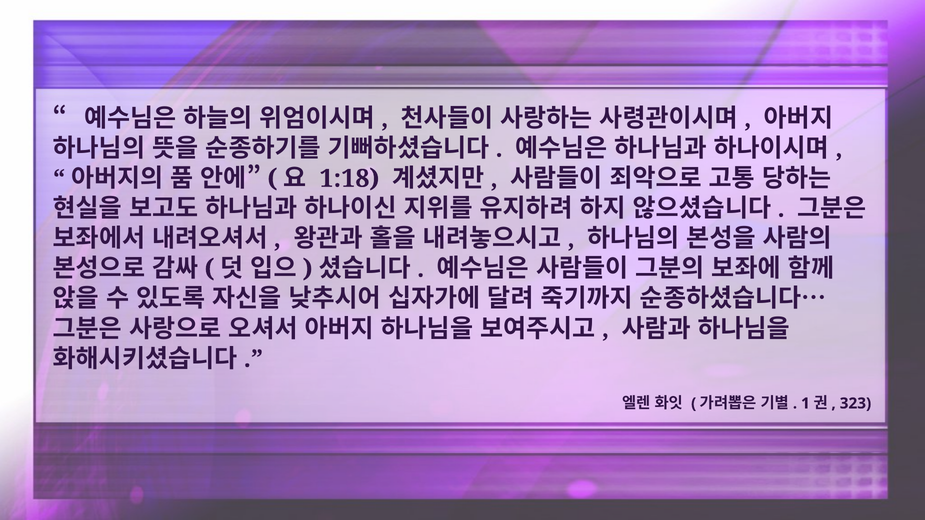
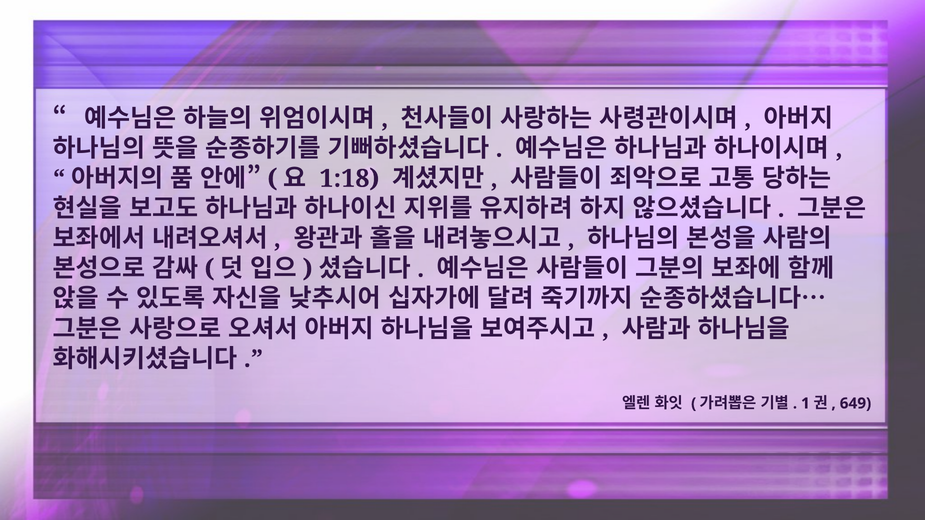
323: 323 -> 649 (855, 404)
